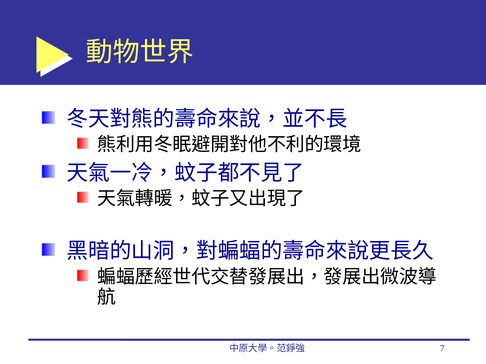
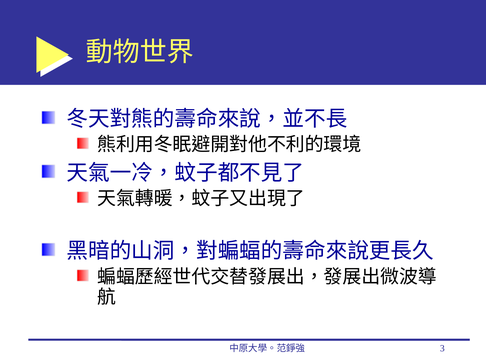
7: 7 -> 3 (442, 349)
